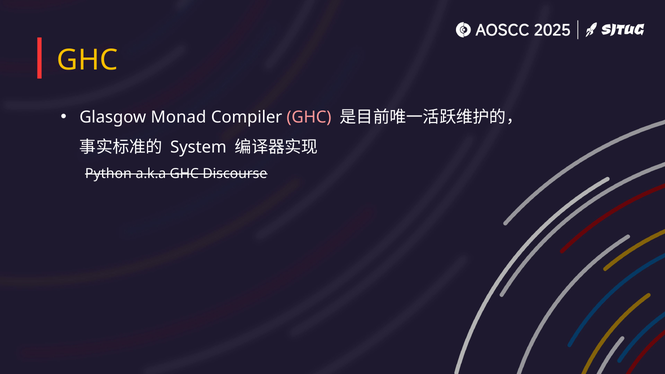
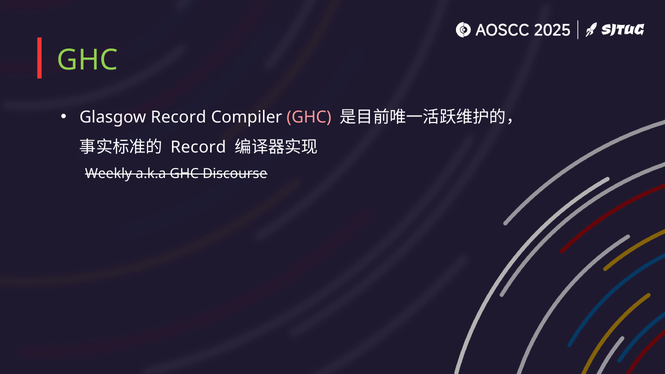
GHC colour: yellow -> light green (87, 60)
Glasgow Monad: Monad -> Record (178, 117)
System: System -> Record (198, 147)
Python: Python -> Weekly (108, 173)
